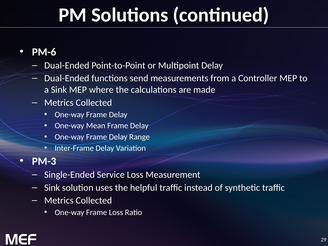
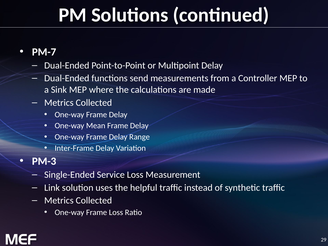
PM-6: PM-6 -> PM-7 (44, 52)
Sink: Sink -> Link (52, 188)
